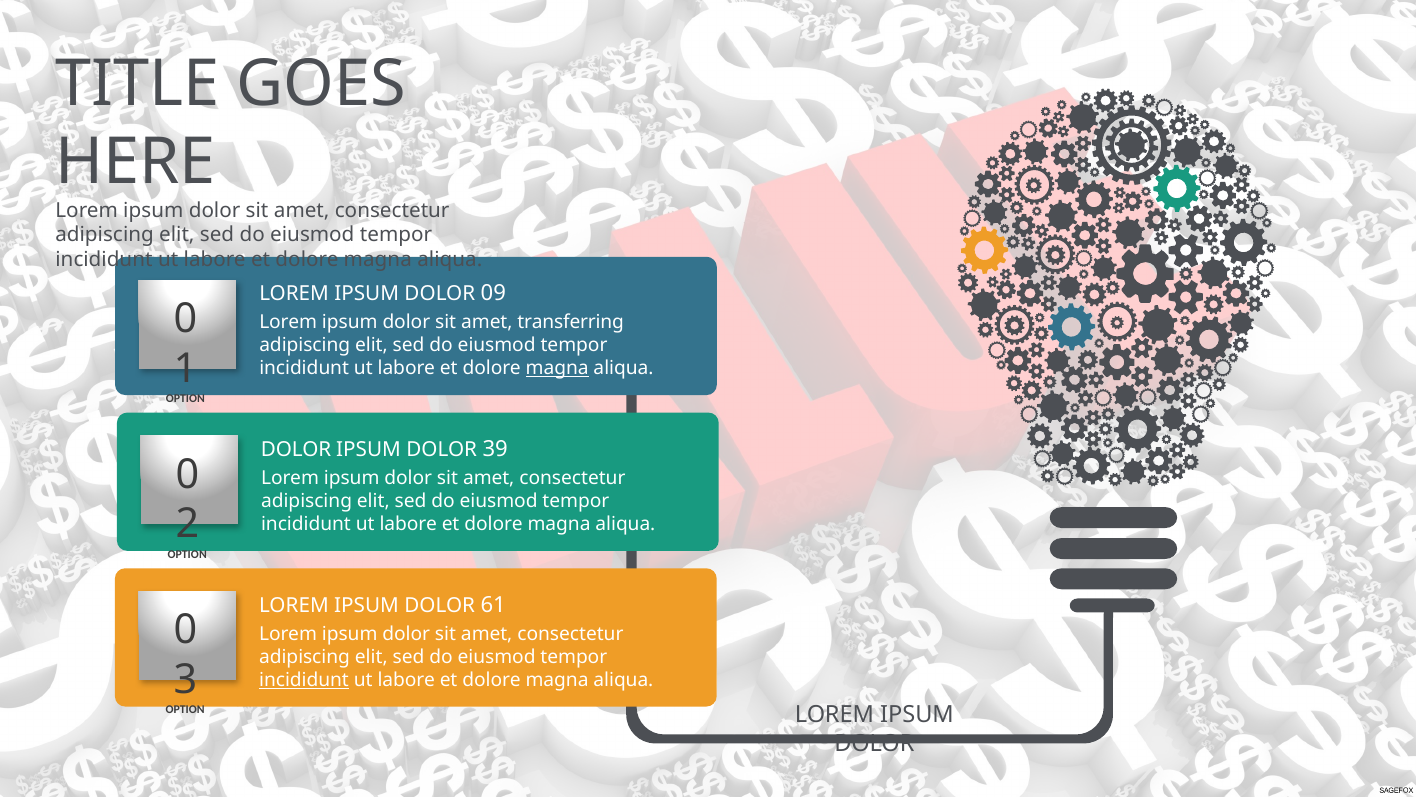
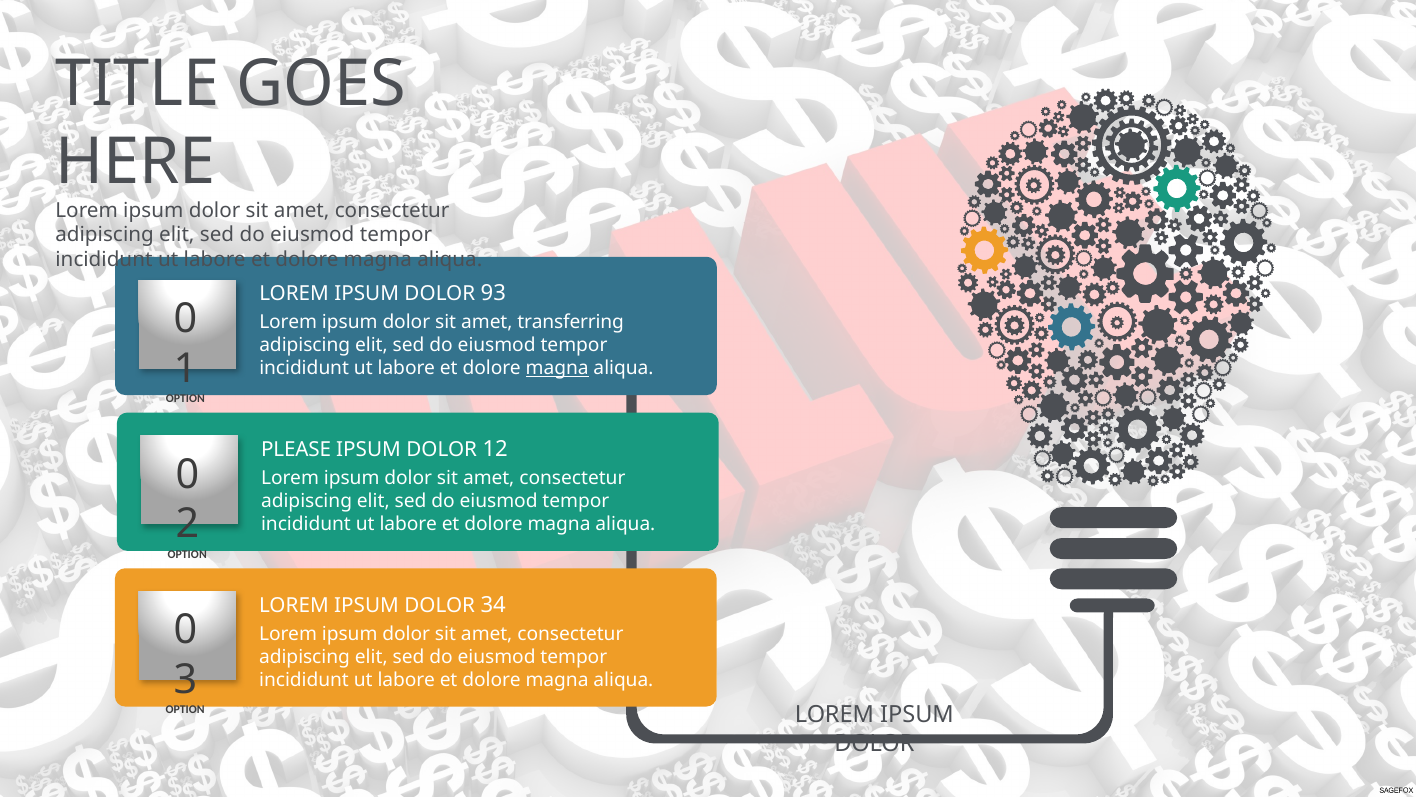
09: 09 -> 93 (493, 293)
DOLOR: DOLOR -> PLEASE (296, 450)
39: 39 -> 12 (495, 449)
61: 61 -> 34 (493, 605)
incididunt underline: present -> none (304, 680)
